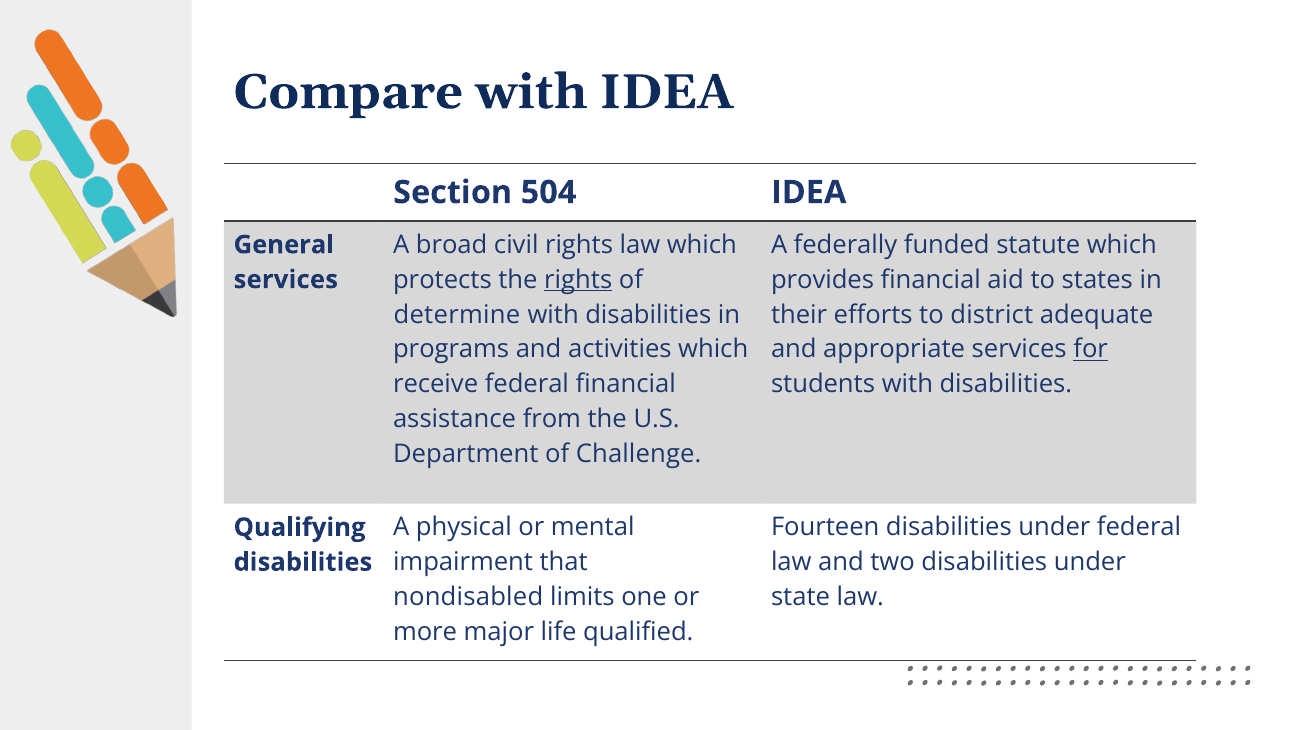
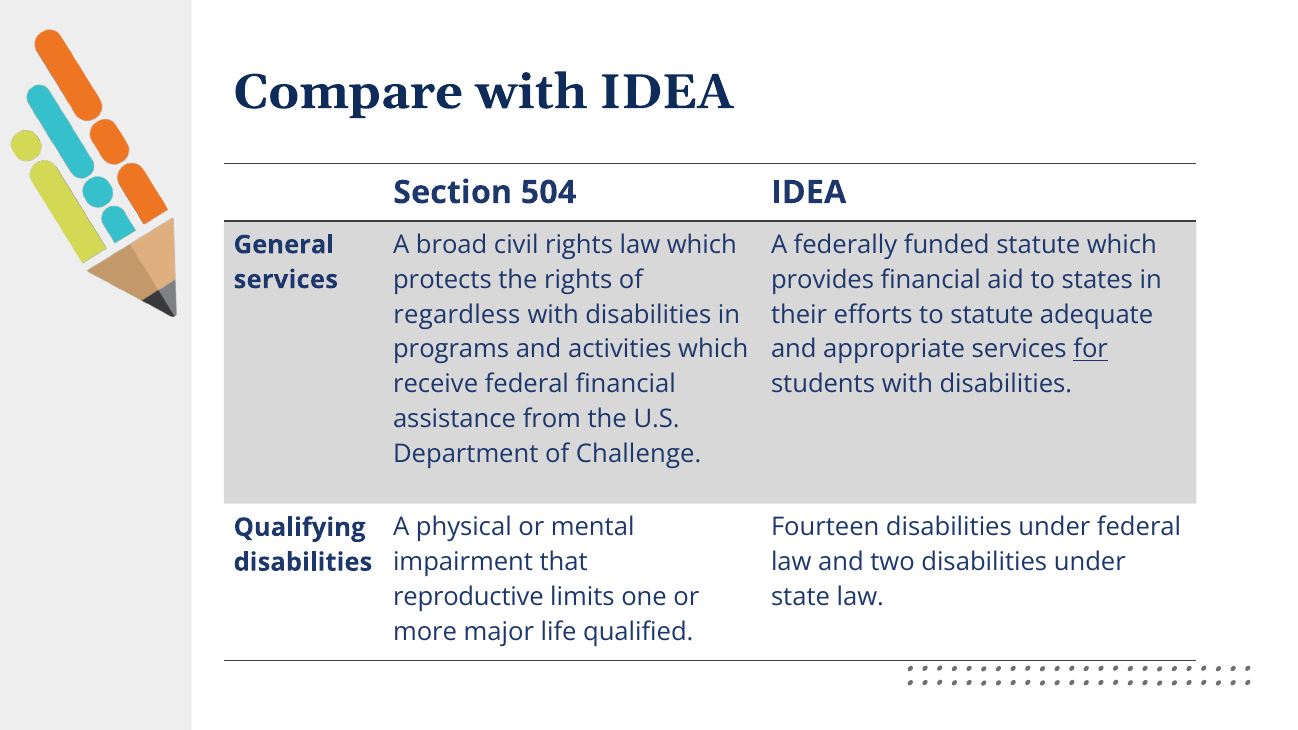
rights underline: present -> none (578, 280)
determine: determine -> regardless (457, 315)
to district: district -> statute (992, 315)
nondisabled: nondisabled -> reproductive (468, 597)
